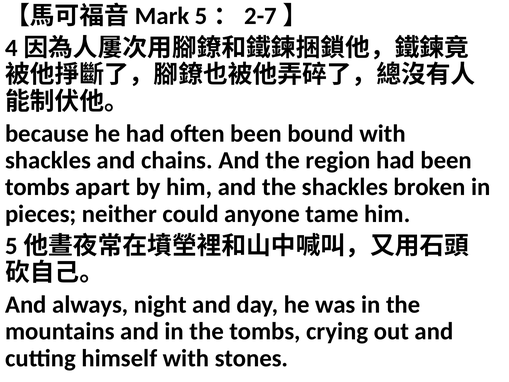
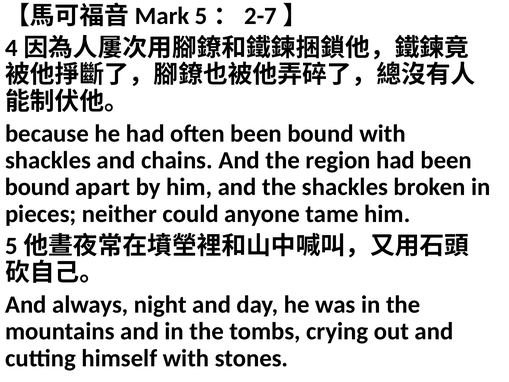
tombs: tombs -> bound (37, 187)
